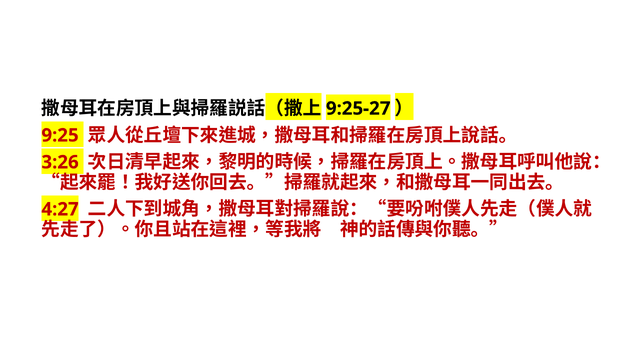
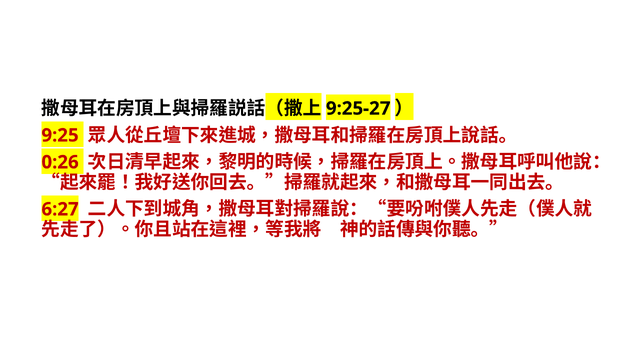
3:26: 3:26 -> 0:26 (60, 162)
4:27: 4:27 -> 6:27 (60, 209)
